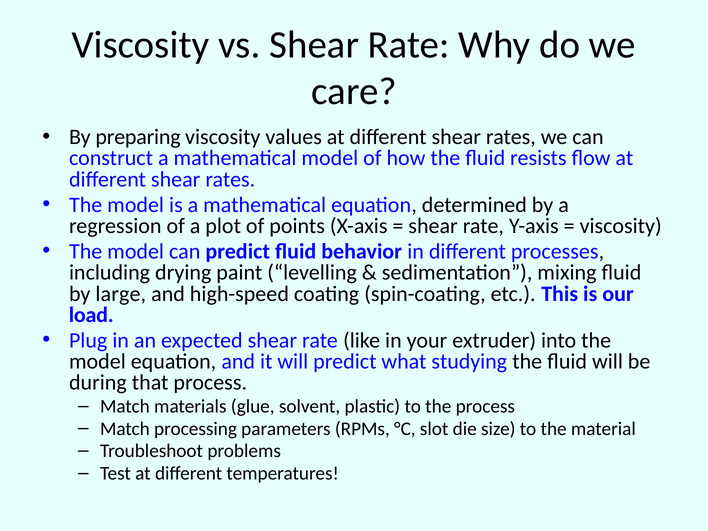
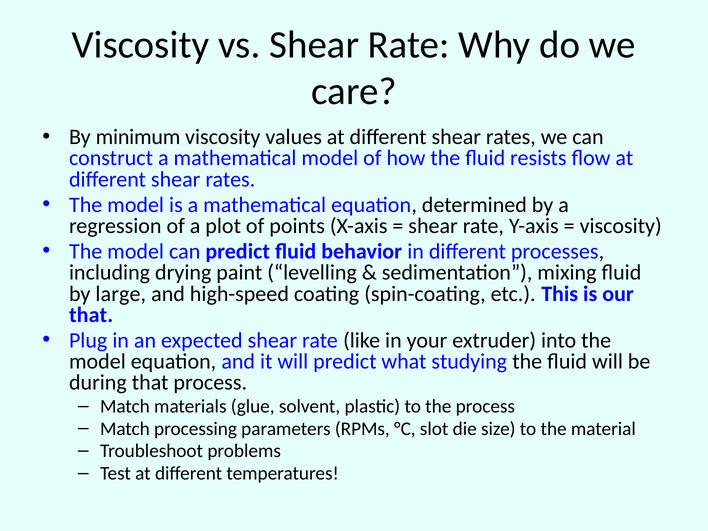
preparing: preparing -> minimum (138, 137)
load: load -> that (91, 315)
